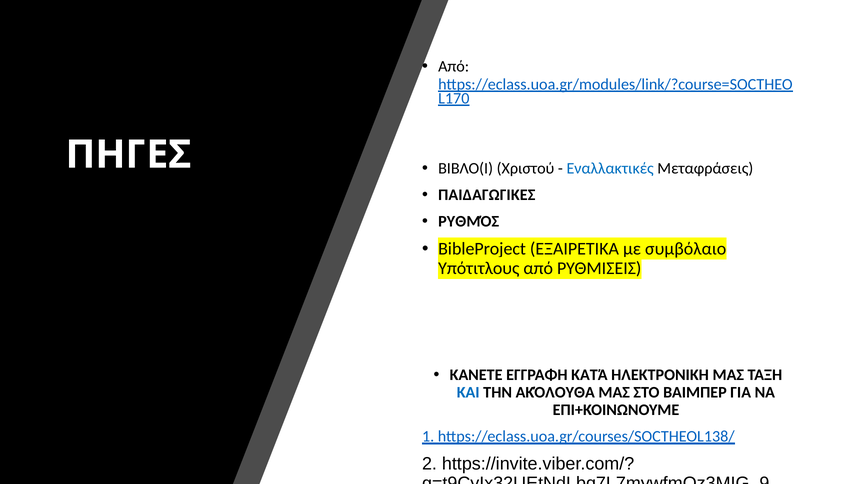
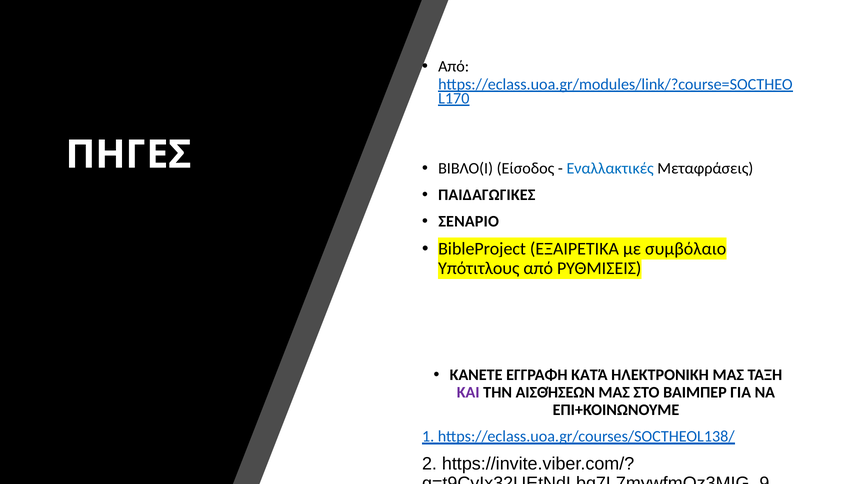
Χριστού: Χριστού -> Είσοδος (526, 169)
ΡΥΘΜΌΣ: ΡΥΘΜΌΣ -> ΣΕΝΑΡΙΟ (469, 221)
ΚΑΙ colour: blue -> purple (468, 392)
ΑΚΌΛΟΥΘΑ: ΑΚΌΛΟΥΘΑ -> ΑΙΣΘΉΣΕΩΝ (555, 392)
